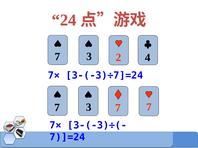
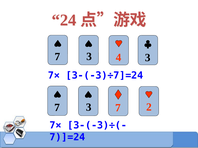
3 4: 4 -> 3 (148, 58)
2: 2 -> 4 (119, 58)
3 7: 7 -> 2 (149, 107)
